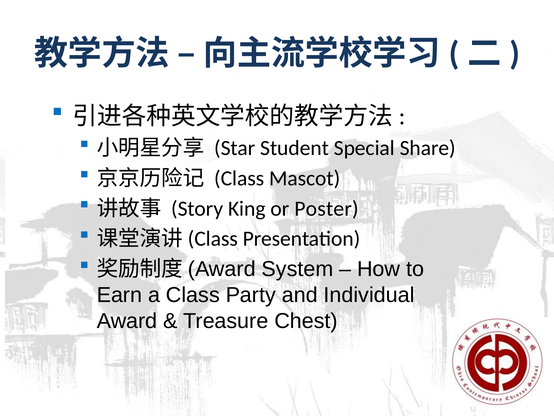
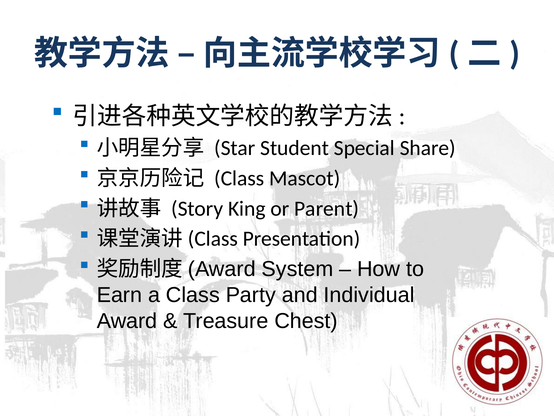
Poster: Poster -> Parent (327, 208)
